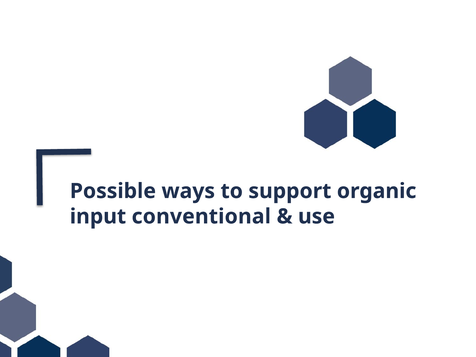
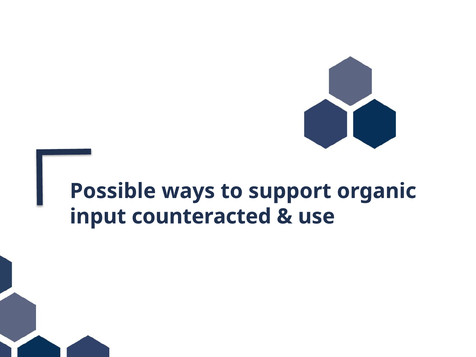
conventional: conventional -> counteracted (201, 216)
